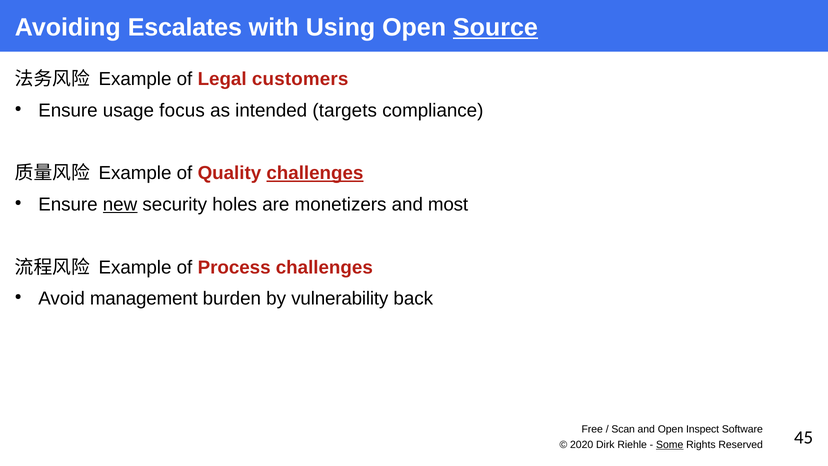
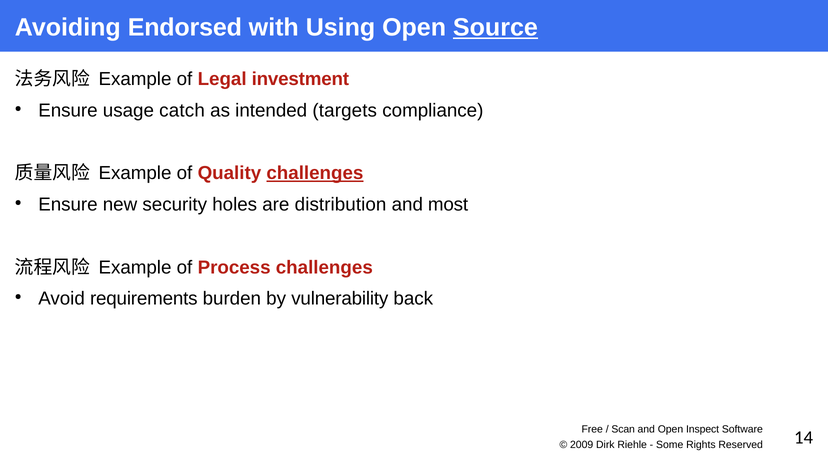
Escalates: Escalates -> Endorsed (185, 28)
customers: customers -> investment (300, 79)
focus: focus -> catch (182, 110)
new underline: present -> none (120, 204)
monetizers: monetizers -> distribution (341, 204)
management: management -> requirements (144, 299)
2020: 2020 -> 2009 (582, 445)
Some underline: present -> none (670, 445)
45: 45 -> 14 (804, 437)
